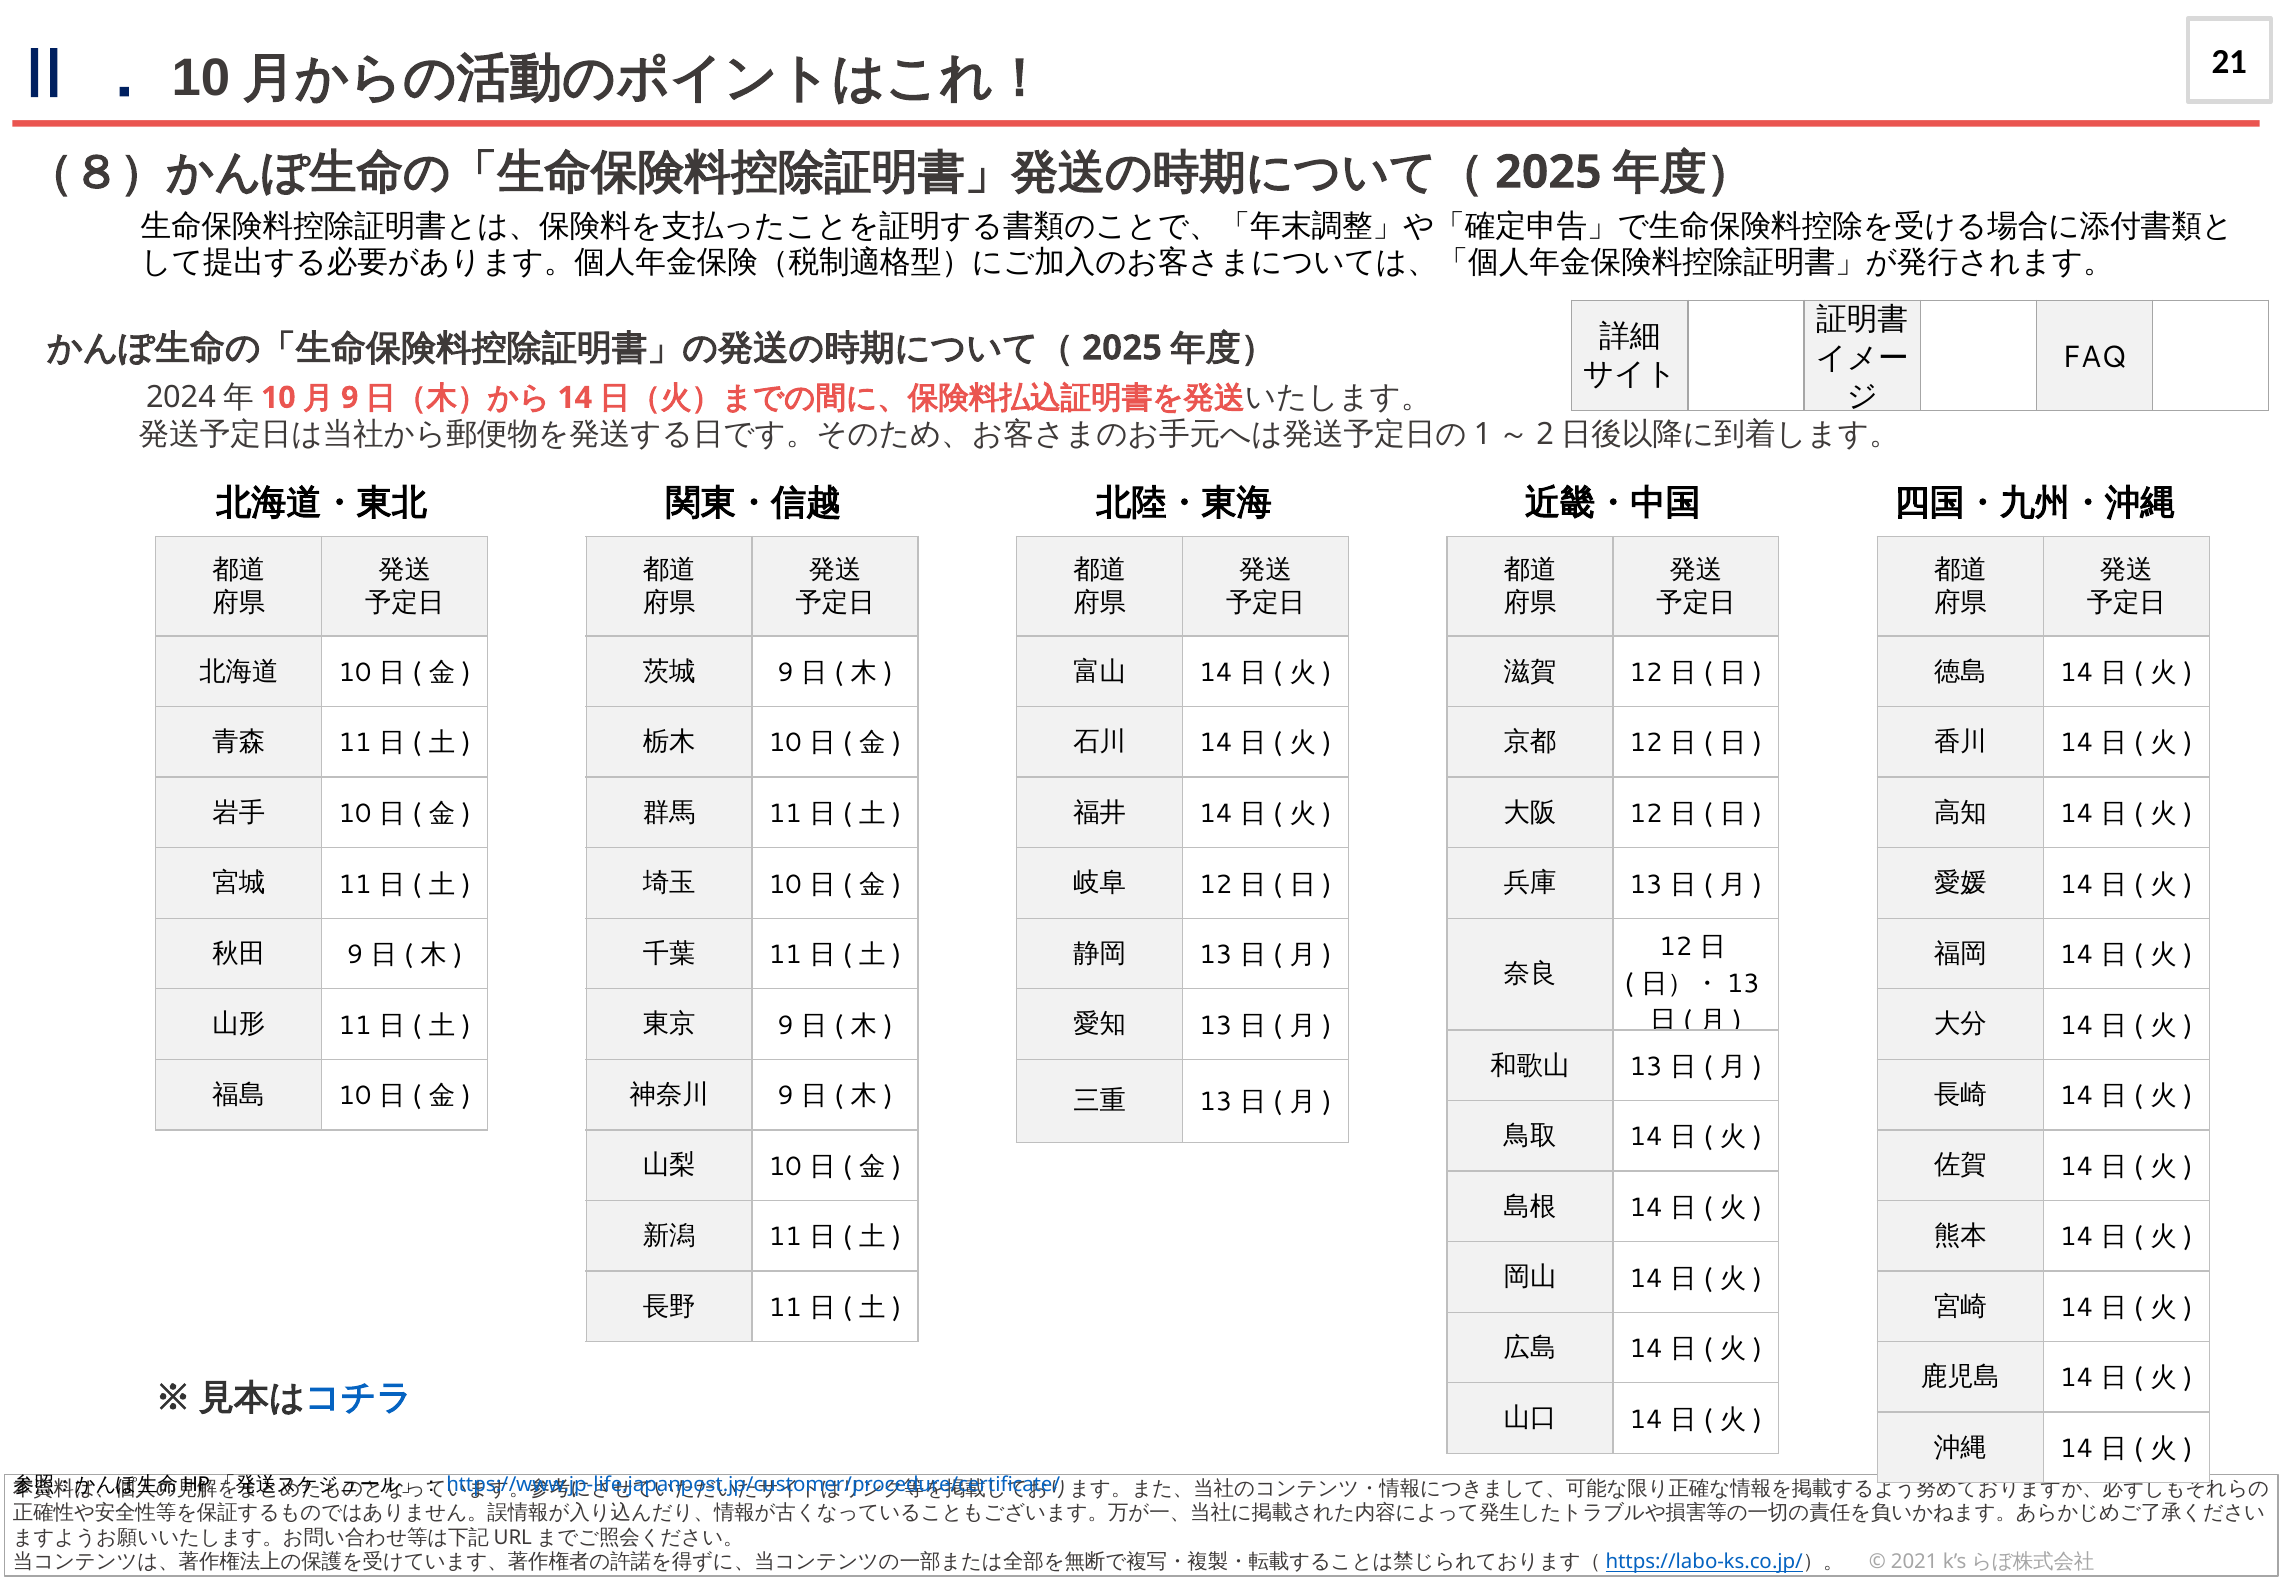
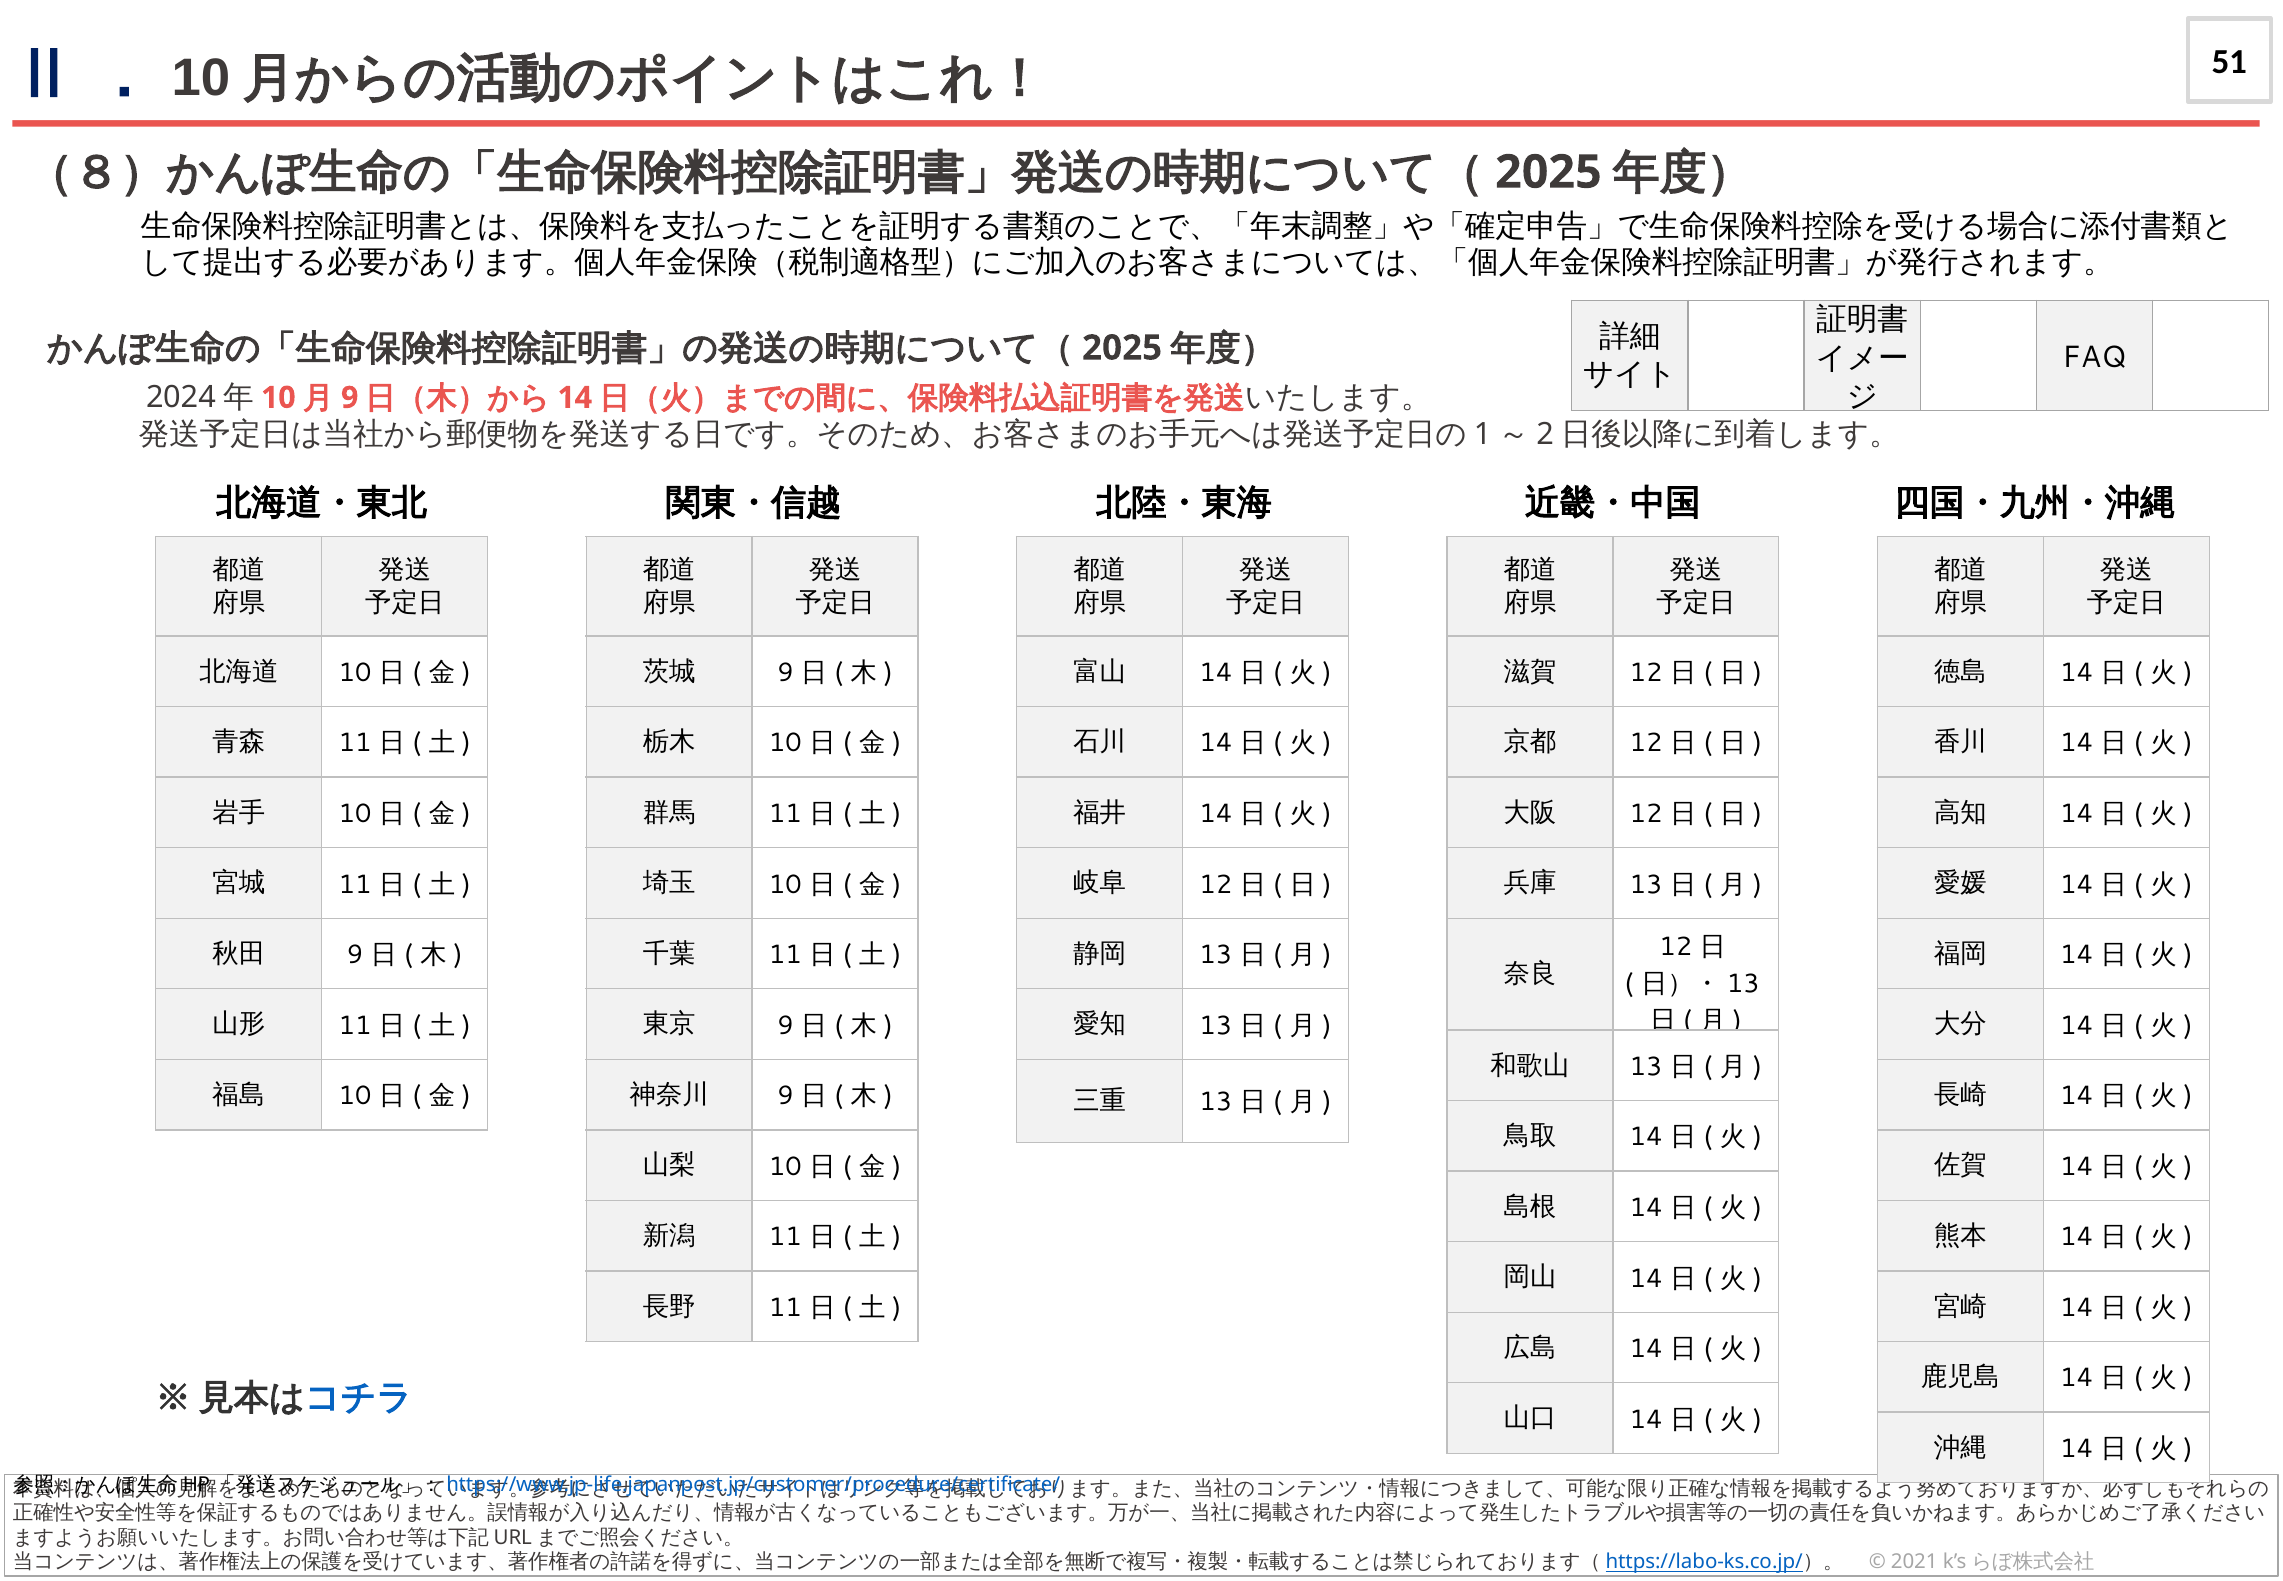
21: 21 -> 51 (2229, 62)
